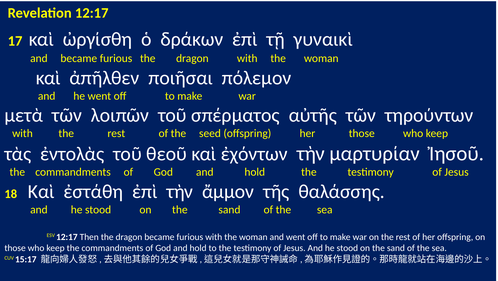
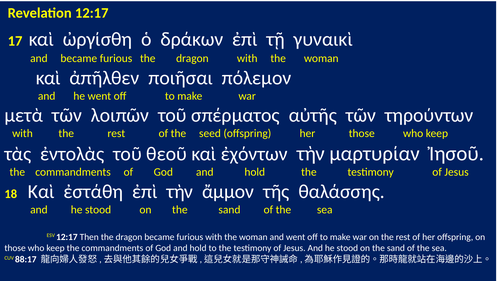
15:17: 15:17 -> 88:17 (26, 259)
